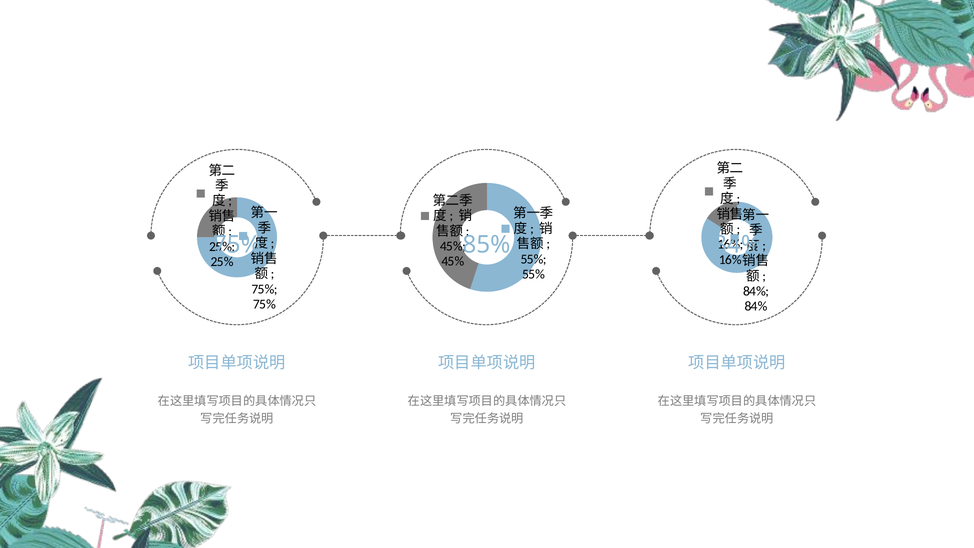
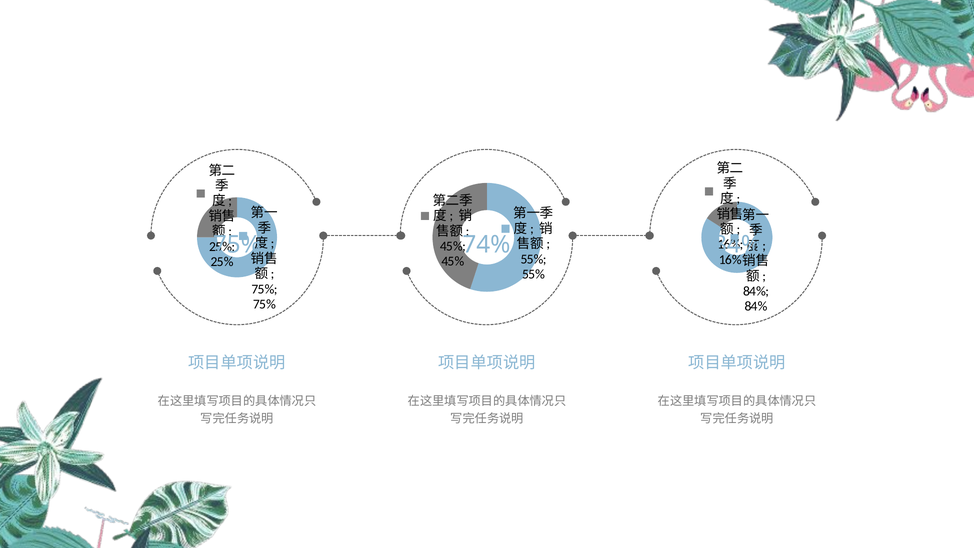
85%: 85% -> 74% (486, 245)
